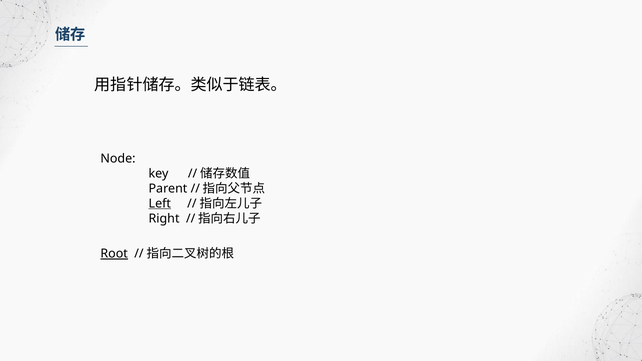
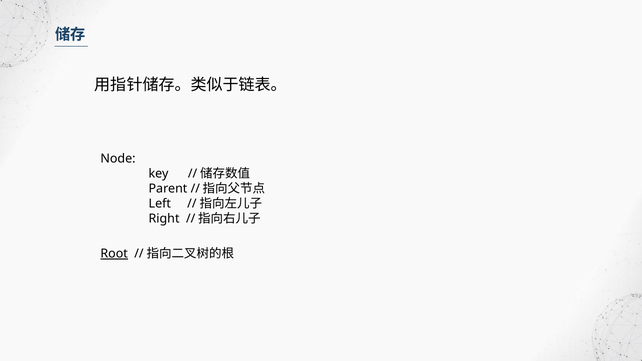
Left underline: present -> none (160, 204)
